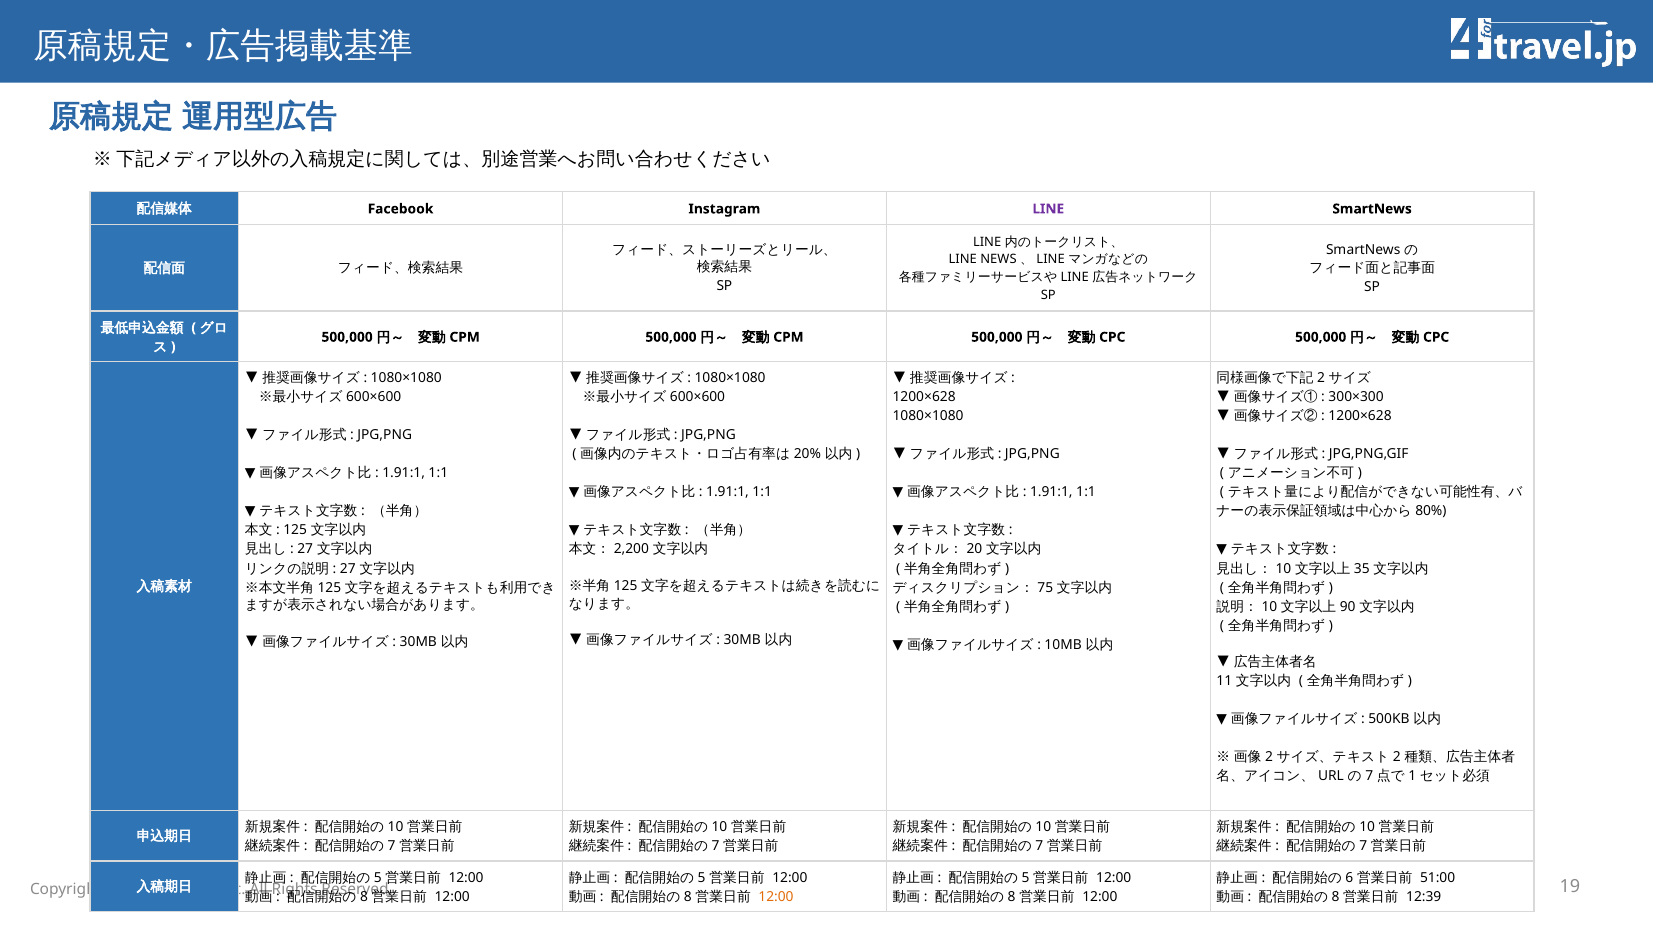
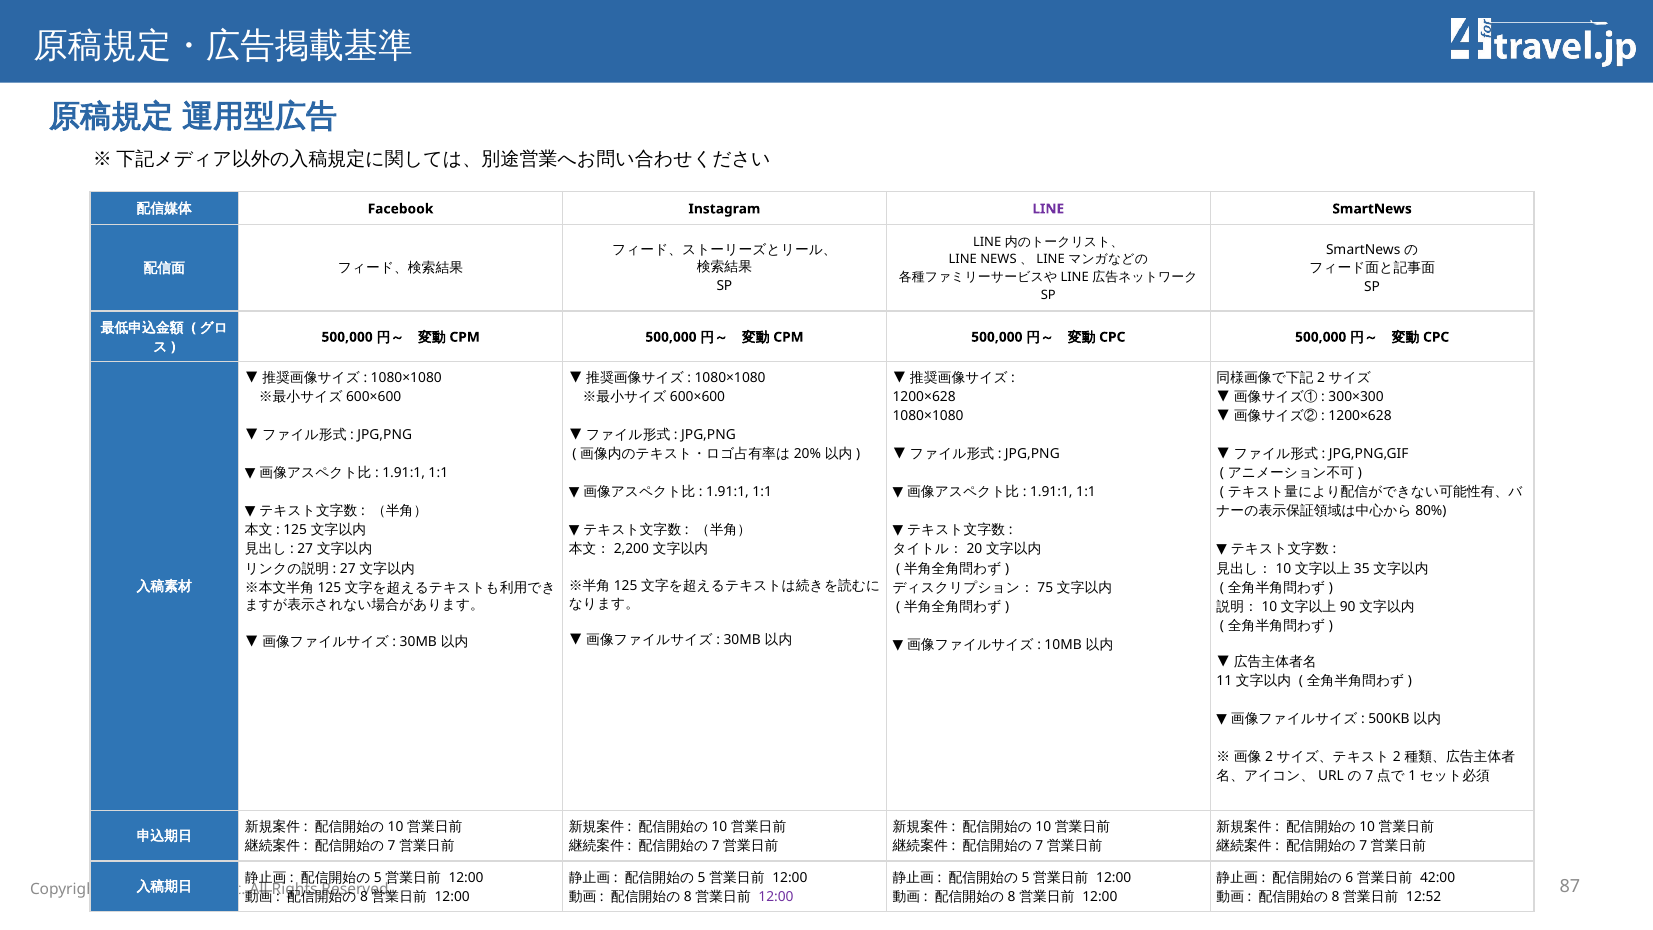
51:00: 51:00 -> 42:00 (1438, 877)
19: 19 -> 87 (1570, 886)
12:00 colour: orange -> purple (776, 896)
12:39: 12:39 -> 12:52 (1424, 896)
